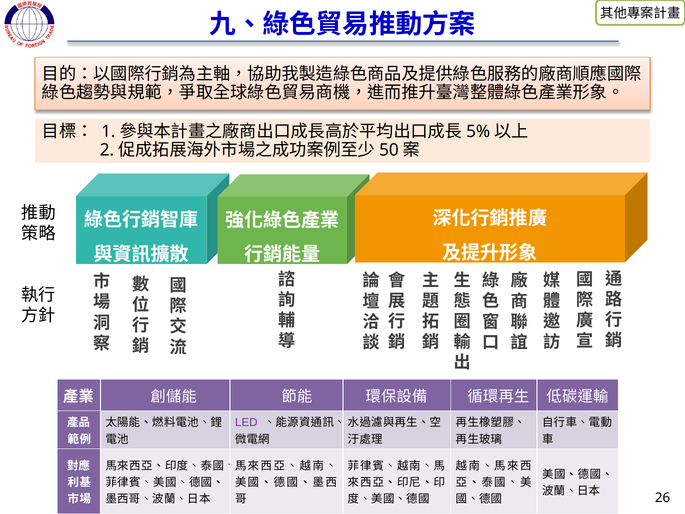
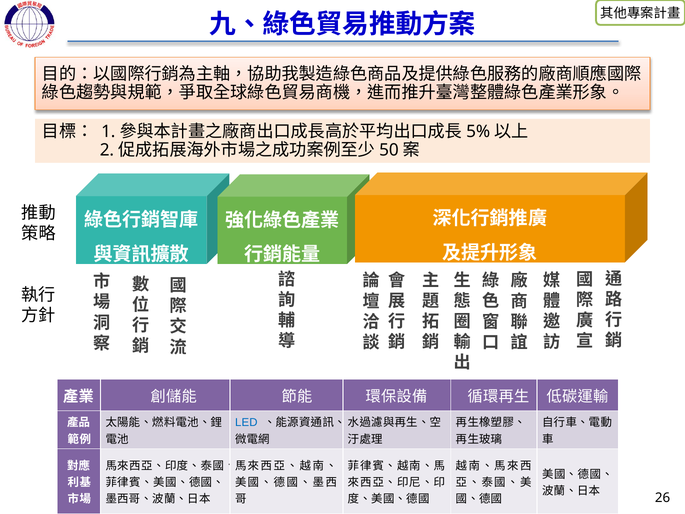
LED colour: purple -> blue (246, 422)
